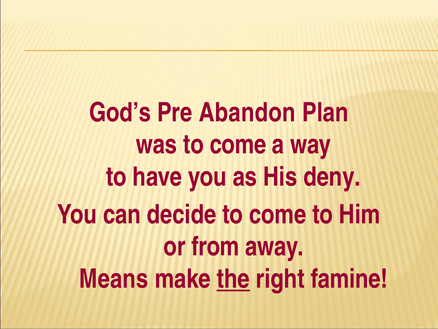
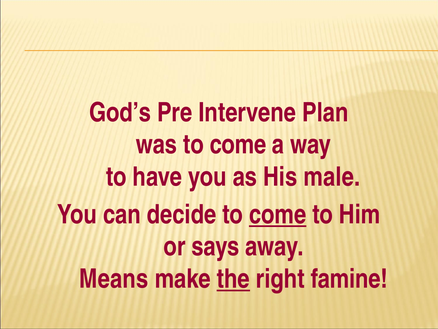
Abandon: Abandon -> Intervene (247, 112)
deny: deny -> male (332, 177)
come underline: none -> present (278, 214)
from: from -> says (216, 246)
